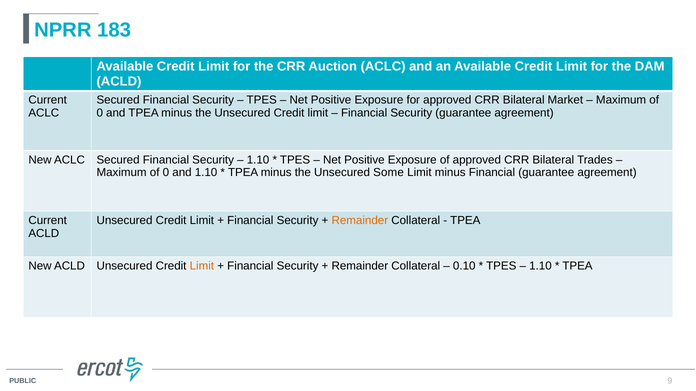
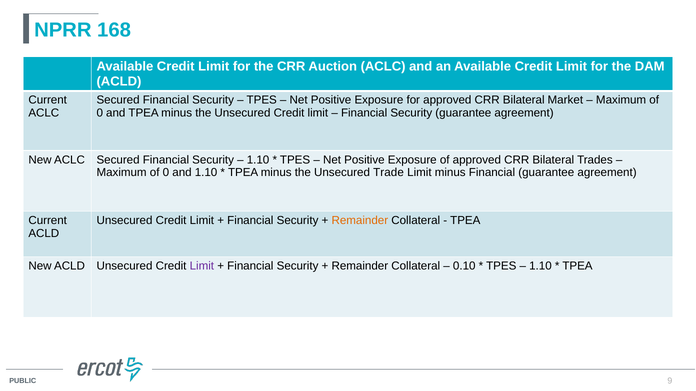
183: 183 -> 168 (114, 30)
Some: Some -> Trade (389, 173)
Limit colour: orange -> purple (202, 266)
